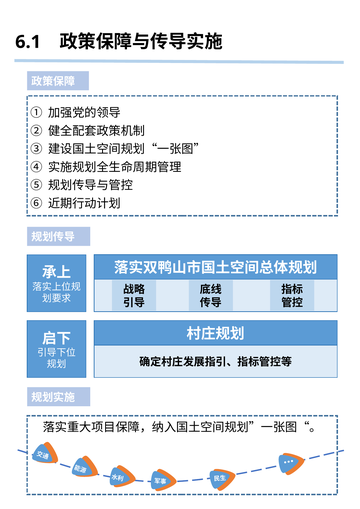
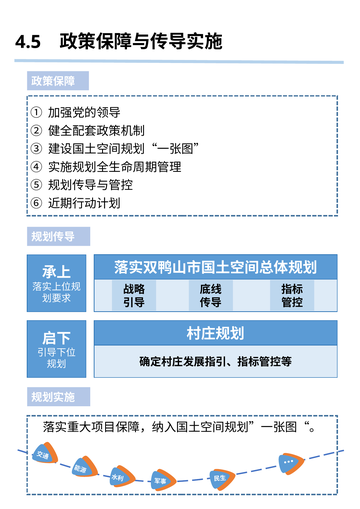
6.1: 6.1 -> 4.5 (28, 42)
